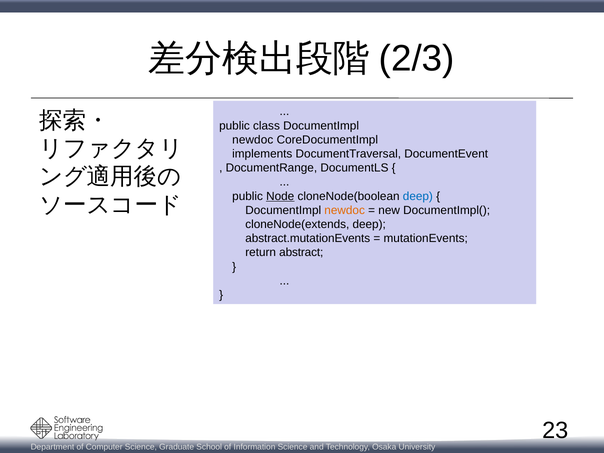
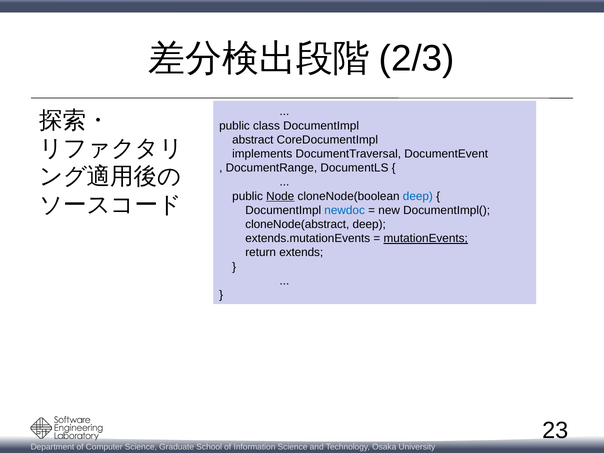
newdoc: newdoc -> abstract (253, 140)
newdoc colour: orange -> blue (345, 210)
cloneNode(extends: cloneNode(extends -> cloneNode(abstract (297, 224)
abstract.mutationEvents: abstract.mutationEvents -> extends.mutationEvents (308, 239)
mutationEvents underline: none -> present (426, 239)
abstract: abstract -> extends (301, 253)
